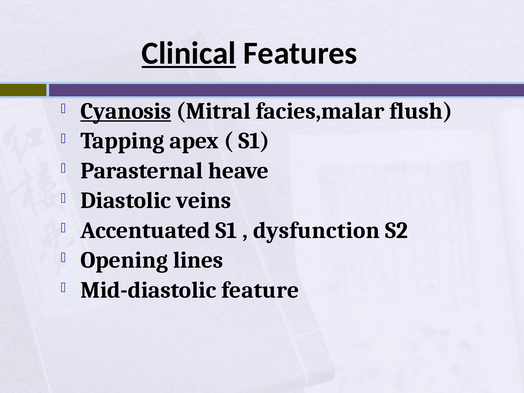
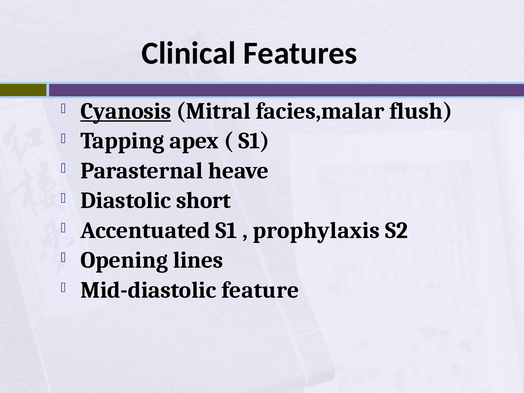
Clinical underline: present -> none (189, 53)
veins: veins -> short (204, 201)
dysfunction: dysfunction -> prophylaxis (316, 230)
